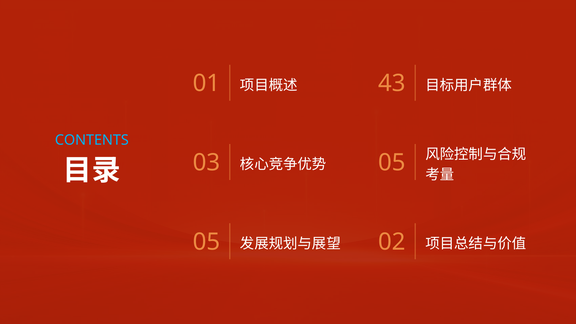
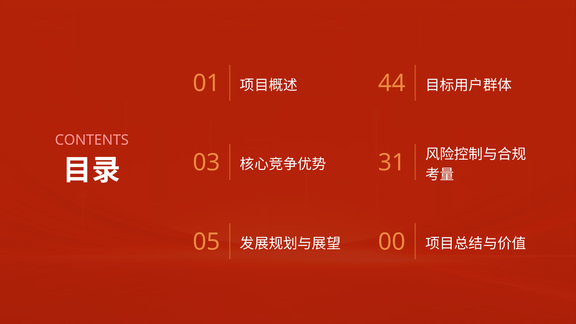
43: 43 -> 44 (392, 83)
CONTENTS colour: light blue -> pink (92, 140)
05: 05 -> 31 (392, 163)
02: 02 -> 00 (392, 242)
